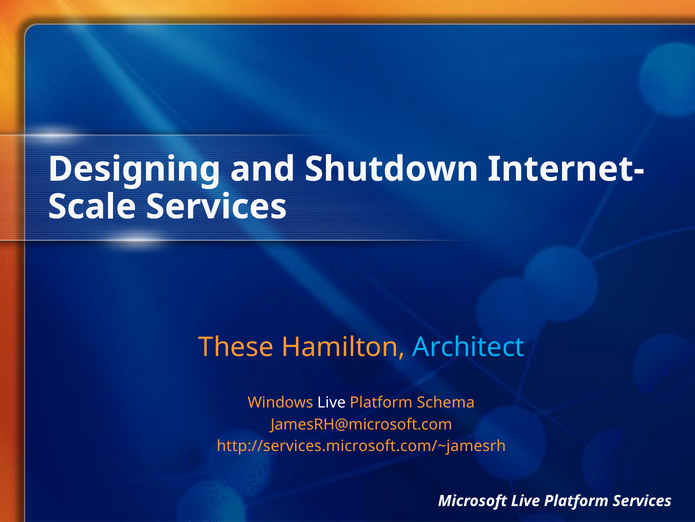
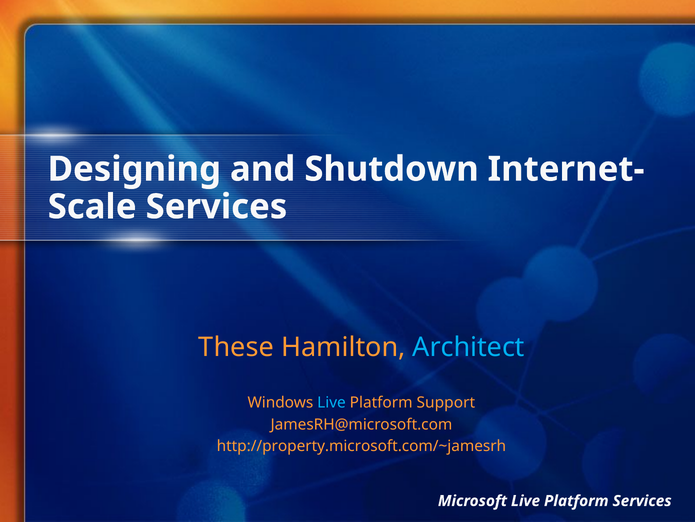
Live colour: white -> light blue (332, 402)
Schema: Schema -> Support (446, 402)
http://services.microsoft.com/~jamesrh: http://services.microsoft.com/~jamesrh -> http://property.microsoft.com/~jamesrh (361, 445)
